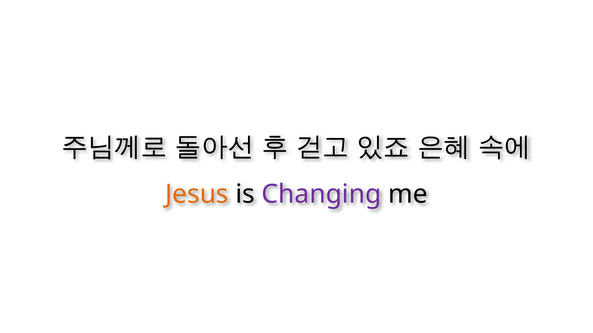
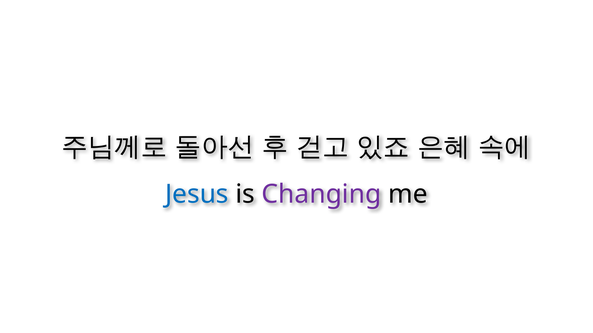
Jesus colour: orange -> blue (197, 194)
